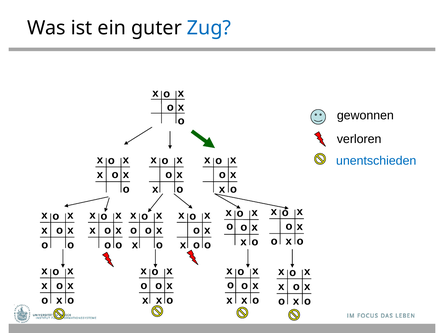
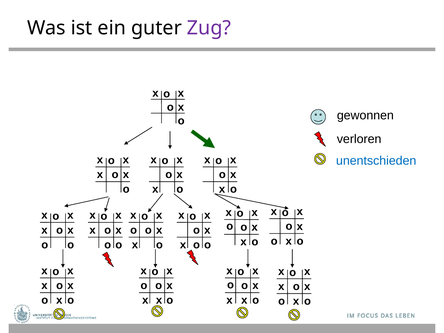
Zug colour: blue -> purple (209, 28)
